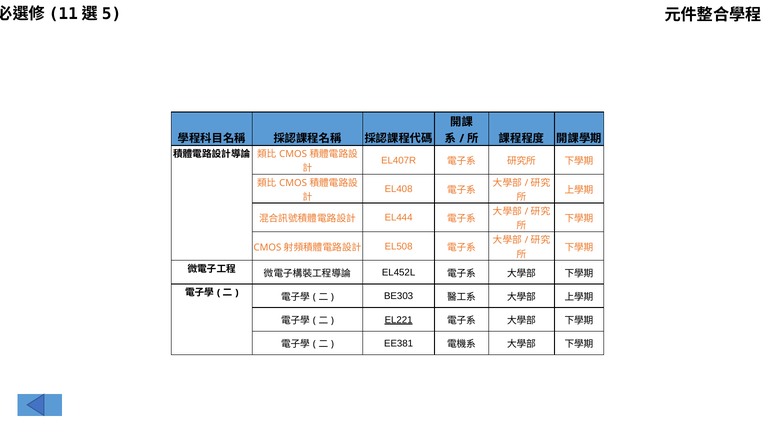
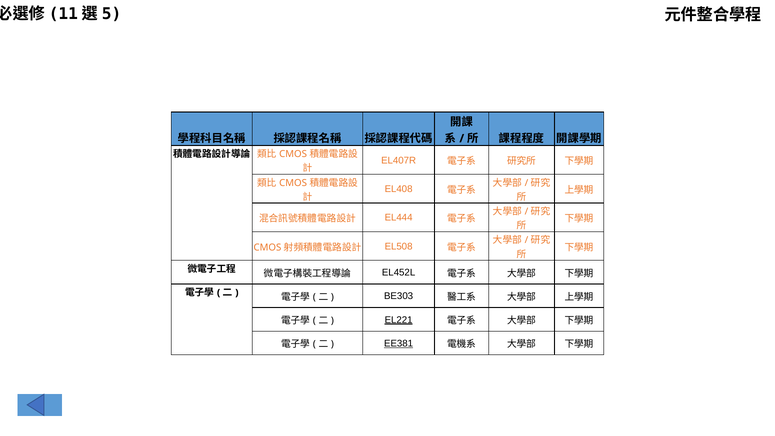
EE381 underline: none -> present (399, 343)
